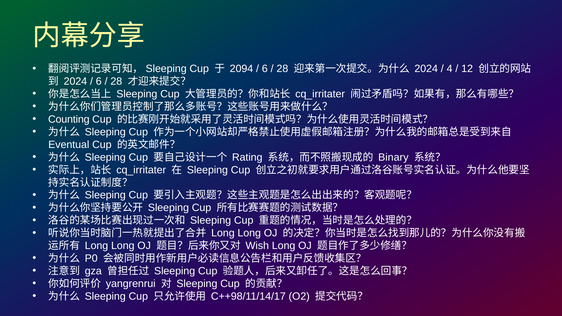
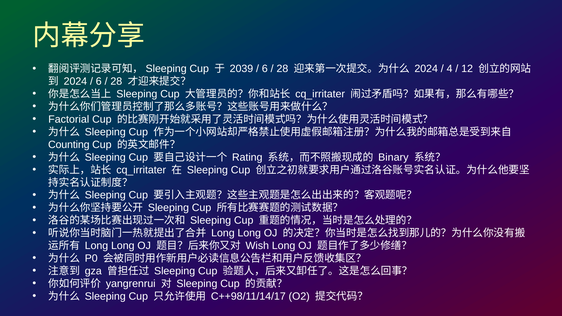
2094: 2094 -> 2039 (241, 69)
Counting: Counting -> Factorial (69, 119)
Eventual: Eventual -> Counting (69, 145)
